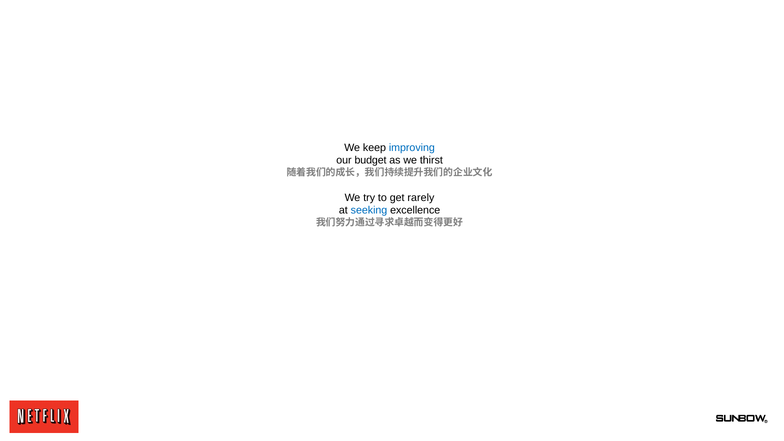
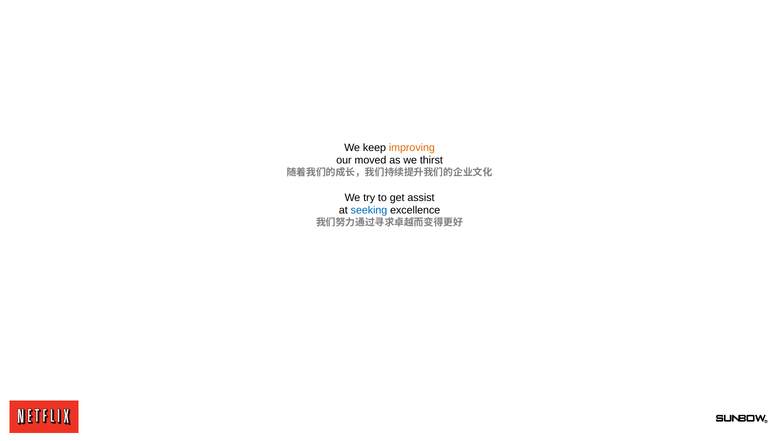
improving colour: blue -> orange (412, 148)
budget: budget -> moved (370, 160)
rarely: rarely -> assist (421, 198)
